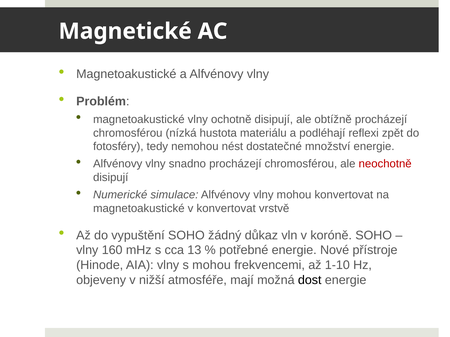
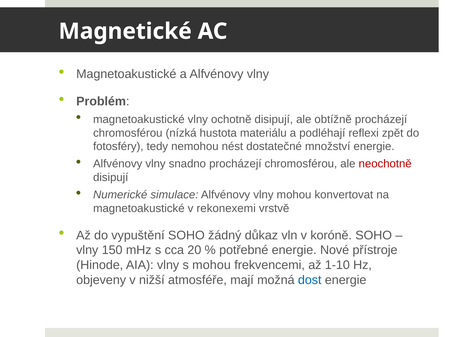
v konvertovat: konvertovat -> rekonexemi (226, 209)
160: 160 -> 150 (112, 251)
13: 13 -> 20 (194, 251)
dost colour: black -> blue (310, 280)
